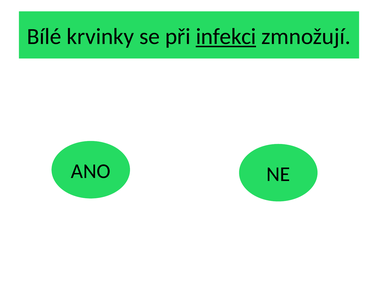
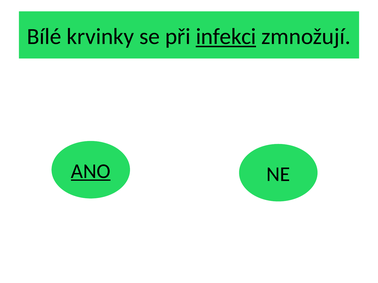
ANO underline: none -> present (91, 171)
